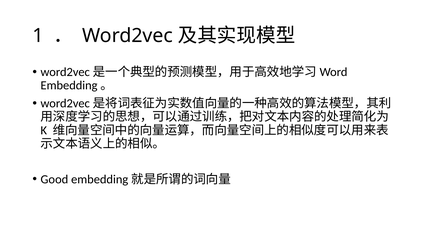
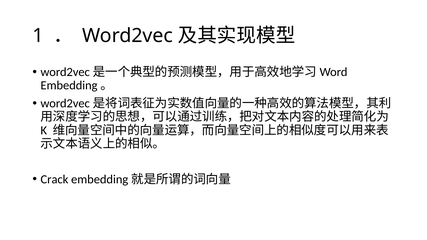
Good: Good -> Crack (54, 180)
